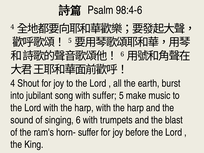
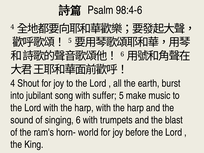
horn- suffer: suffer -> world (88, 132)
